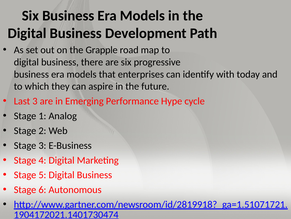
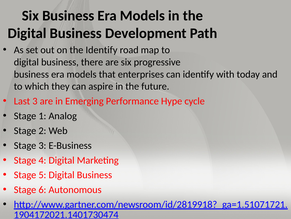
the Grapple: Grapple -> Identify (102, 50)
